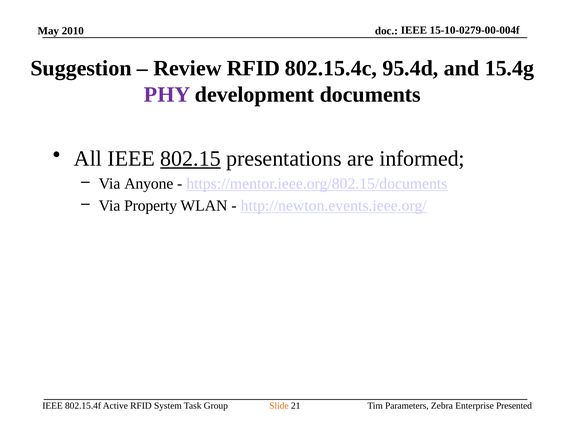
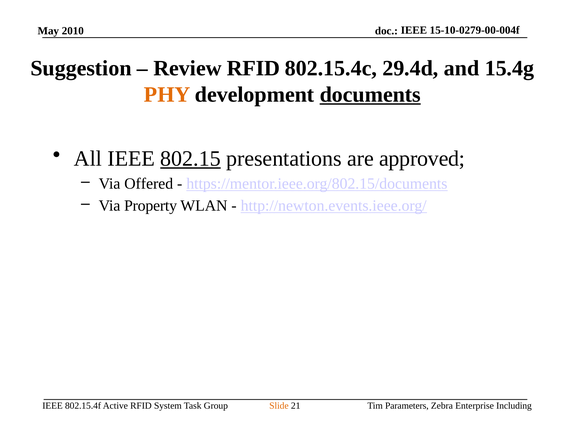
95.4d: 95.4d -> 29.4d (410, 68)
PHY colour: purple -> orange (167, 95)
documents underline: none -> present (370, 95)
informed: informed -> approved (422, 159)
Anyone: Anyone -> Offered (149, 184)
Presented: Presented -> Including (514, 406)
